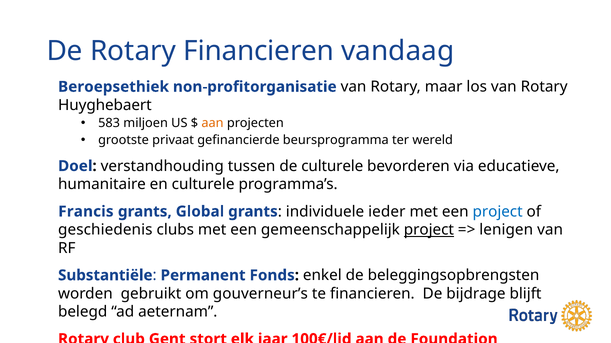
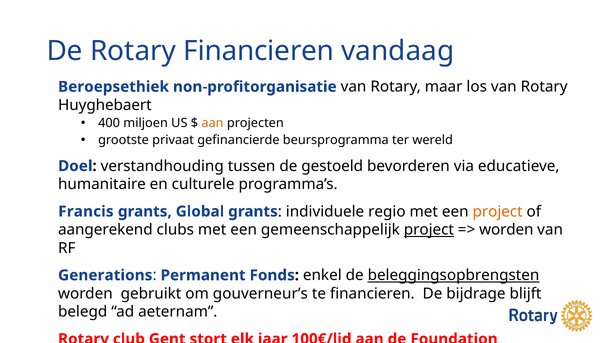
583: 583 -> 400 (109, 123)
de culturele: culturele -> gestoeld (332, 166)
ieder: ieder -> regio (387, 212)
project colour: blue -> orange (498, 212)
geschiedenis: geschiedenis -> aangerekend (105, 230)
lenigen: lenigen -> worden (506, 230)
Substantiële: Substantiële -> Generations (105, 276)
beleggingsopbrengsten underline: none -> present (454, 276)
